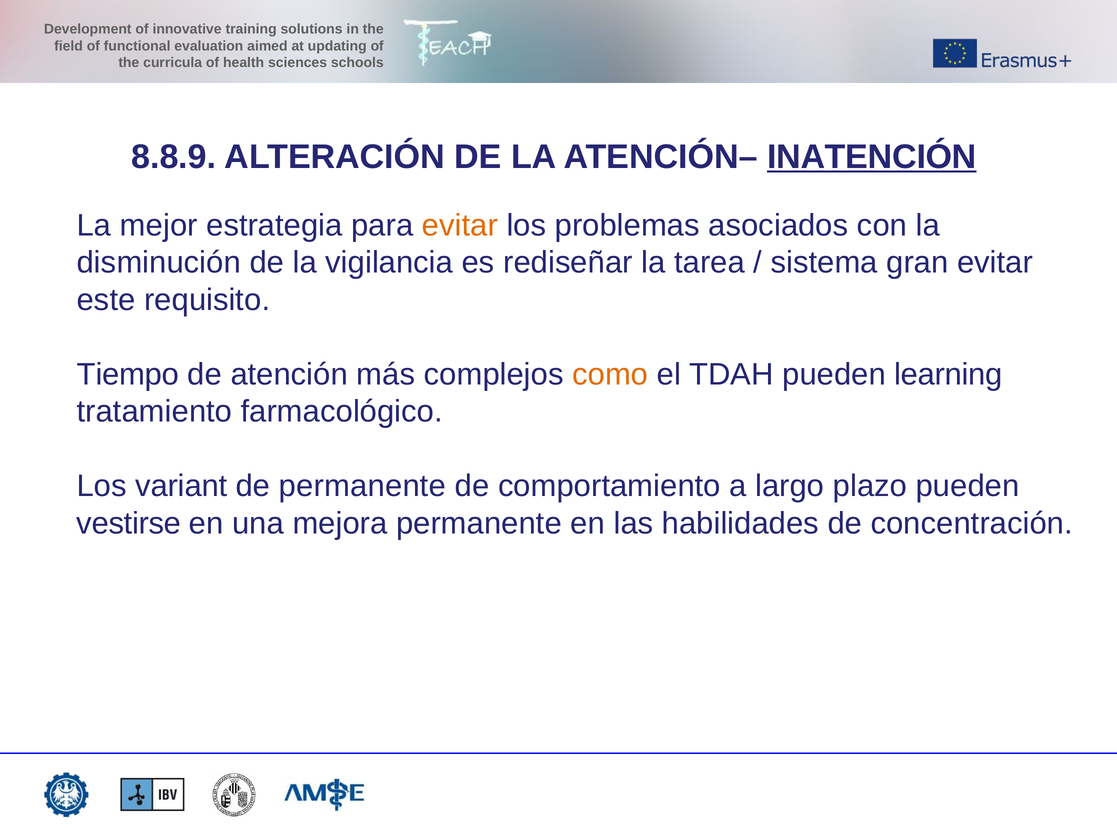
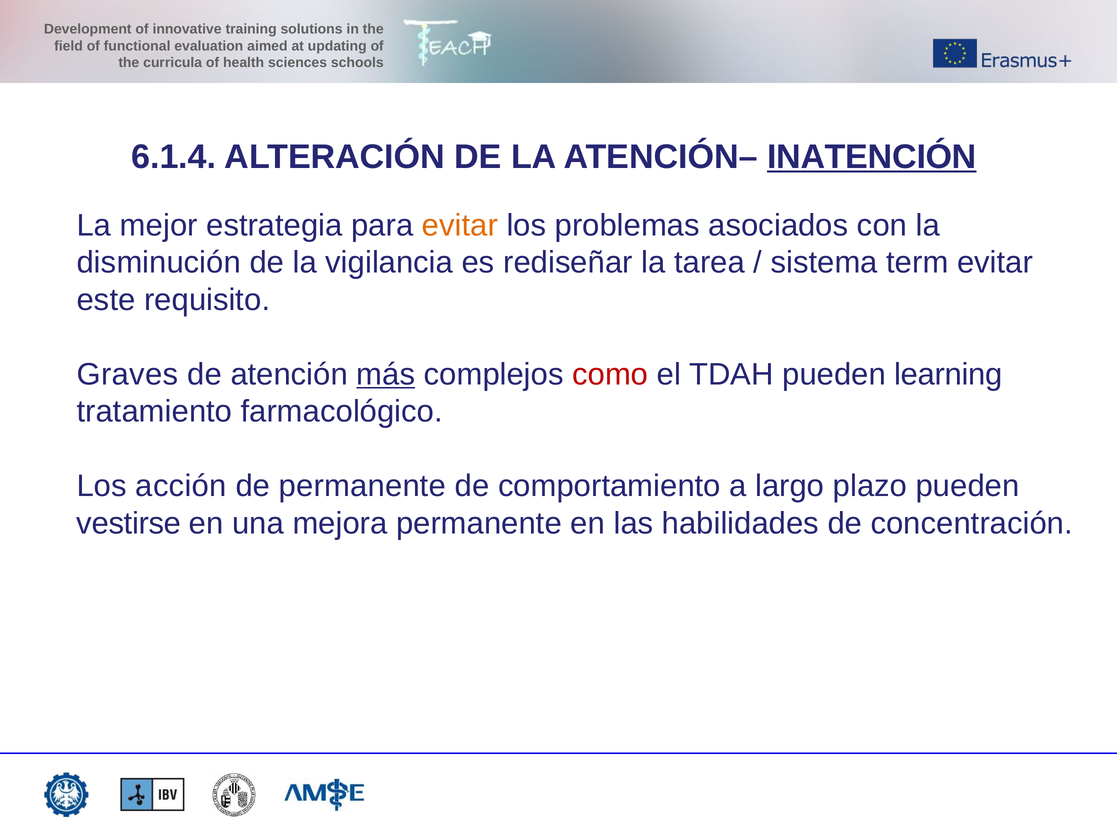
8.8.9: 8.8.9 -> 6.1.4 (174, 157)
gran: gran -> term (917, 262)
Tiempo: Tiempo -> Graves (128, 374)
más underline: none -> present (386, 374)
como colour: orange -> red (610, 374)
variant: variant -> acción (181, 486)
